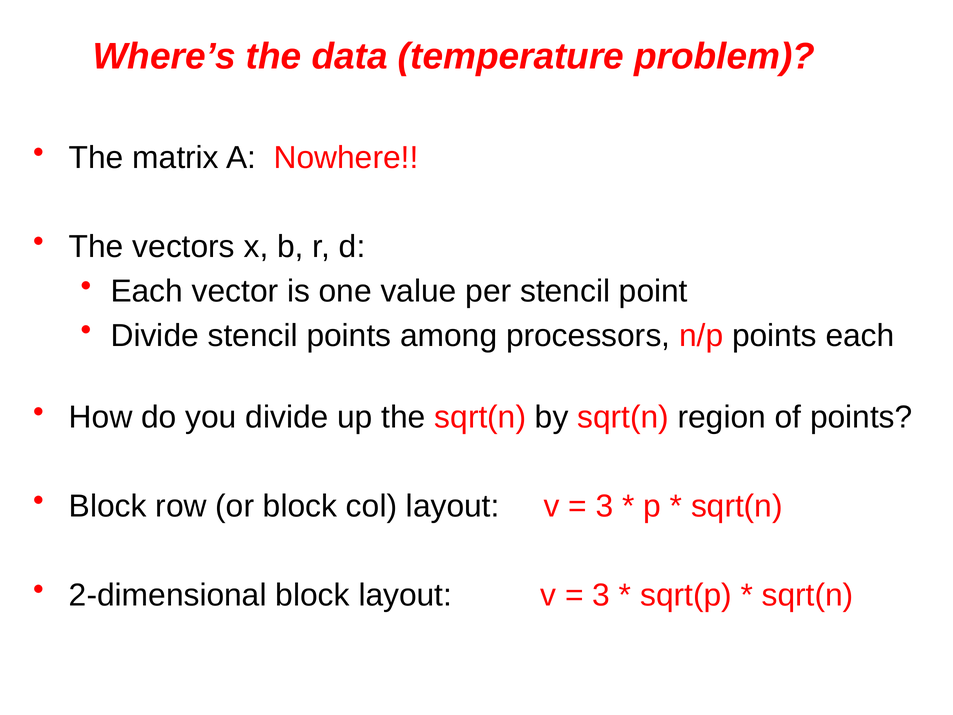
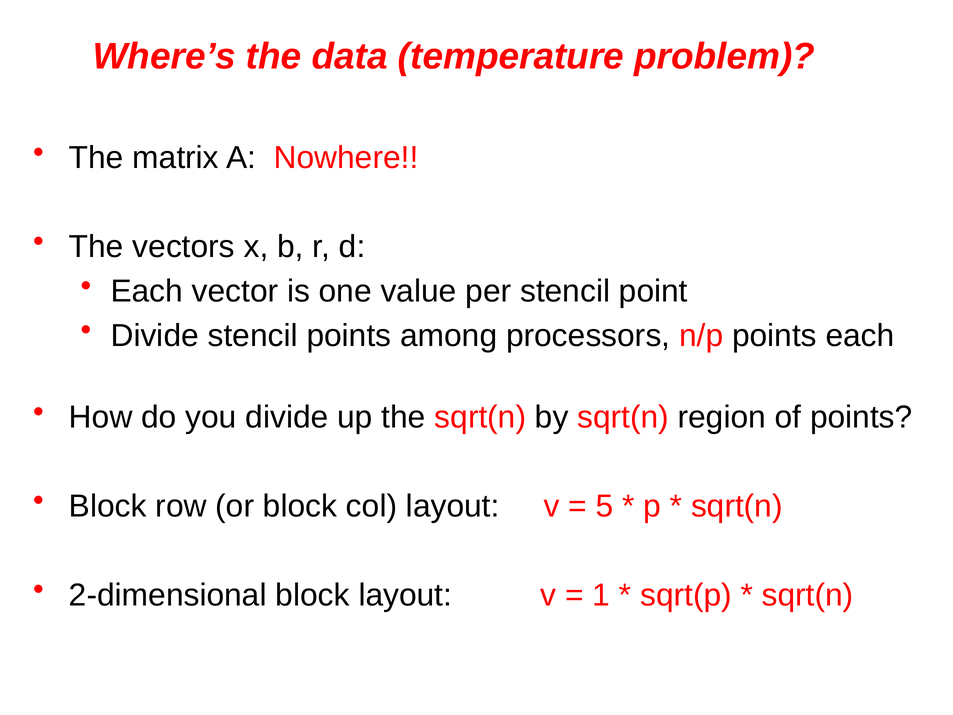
3: 3 -> 5 (604, 506)
3: 3 -> 1 (601, 595)
